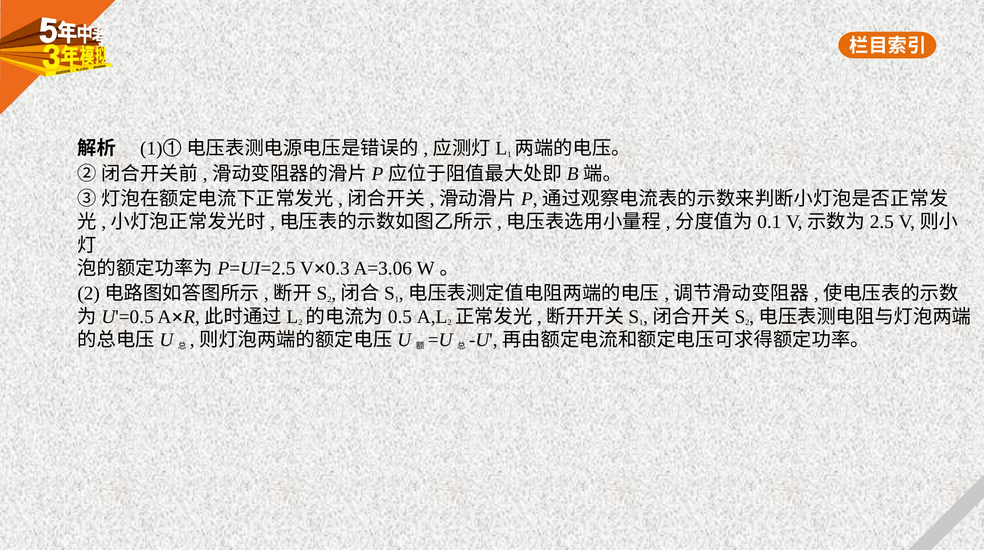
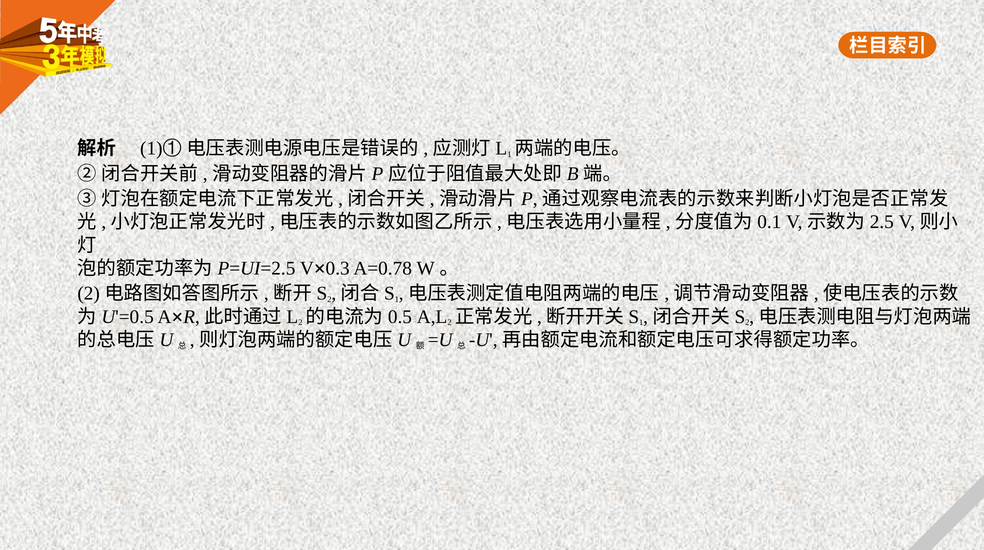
A=3.06: A=3.06 -> A=0.78 (383, 268)
